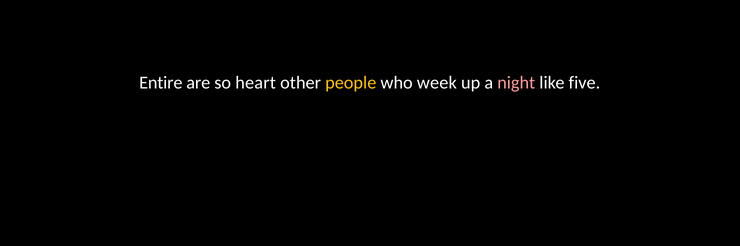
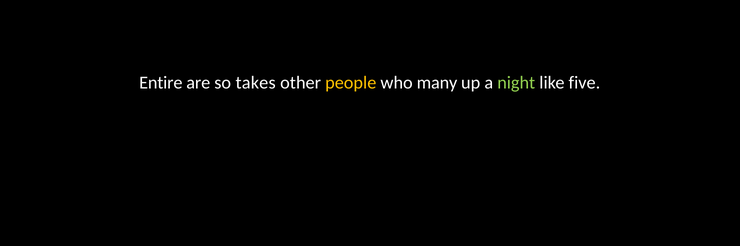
heart: heart -> takes (256, 83)
week: week -> many (437, 83)
night colour: pink -> light green (516, 83)
